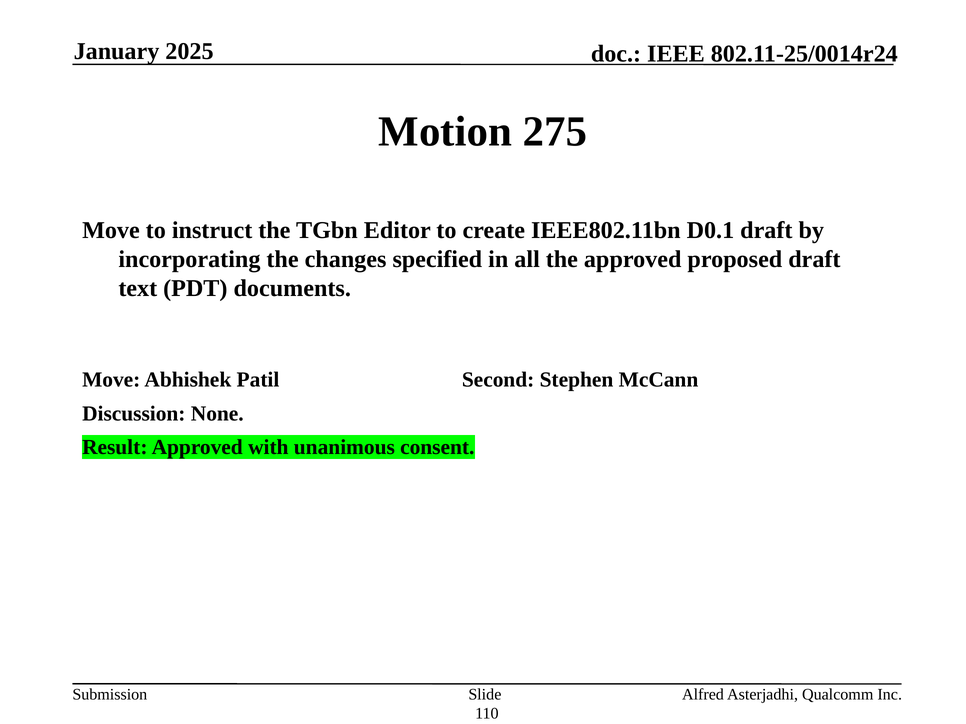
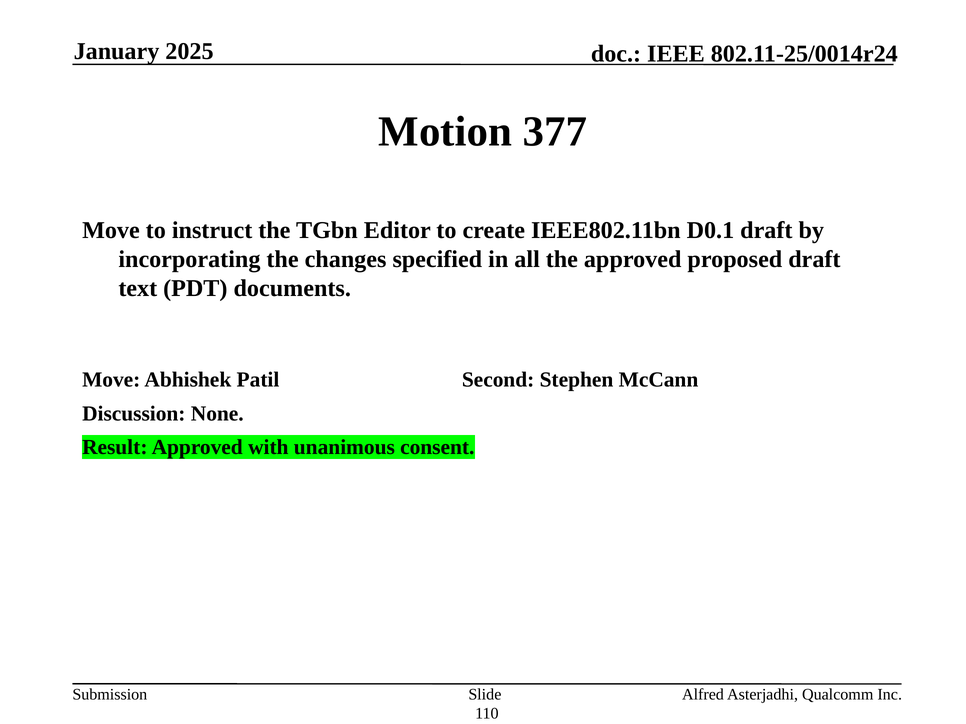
275: 275 -> 377 (555, 132)
